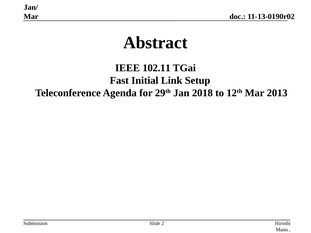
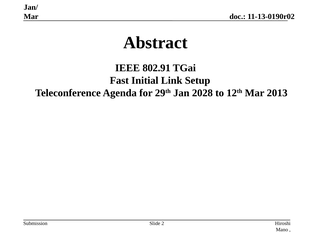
102.11: 102.11 -> 802.91 (157, 68)
2018: 2018 -> 2028 (202, 93)
